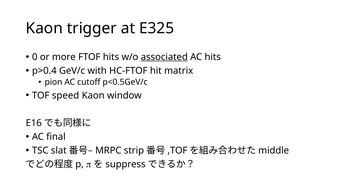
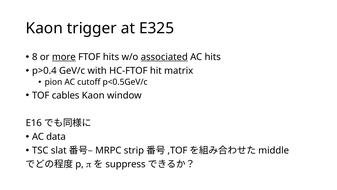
0: 0 -> 8 (35, 57)
more underline: none -> present (64, 57)
speed: speed -> cables (66, 95)
final: final -> data (56, 136)
